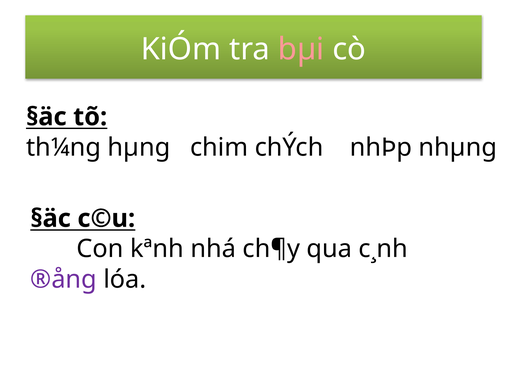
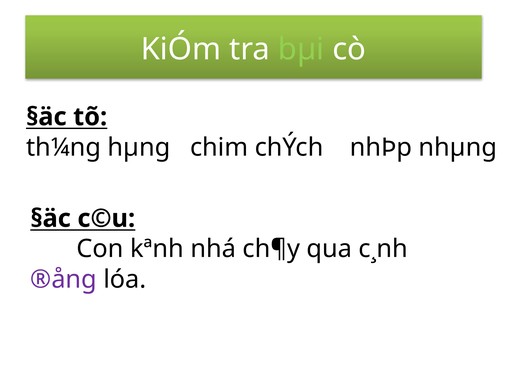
bµi colour: pink -> light green (301, 49)
